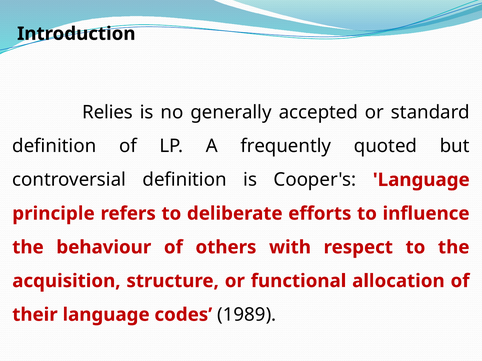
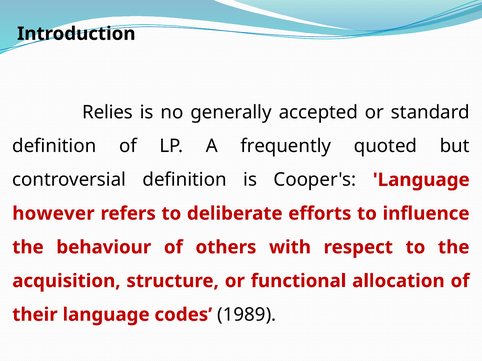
principle: principle -> however (53, 214)
